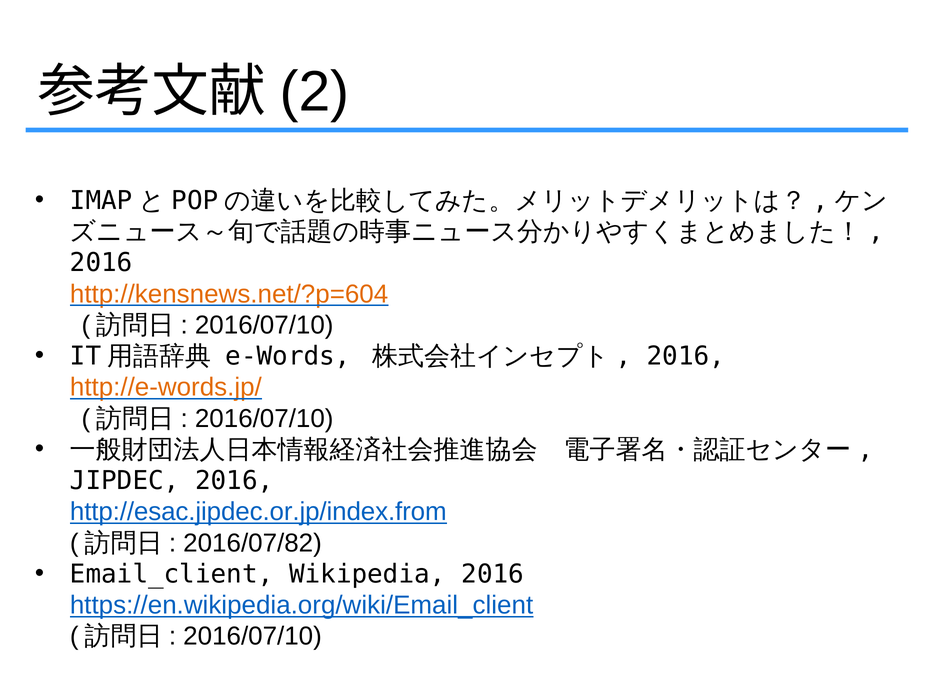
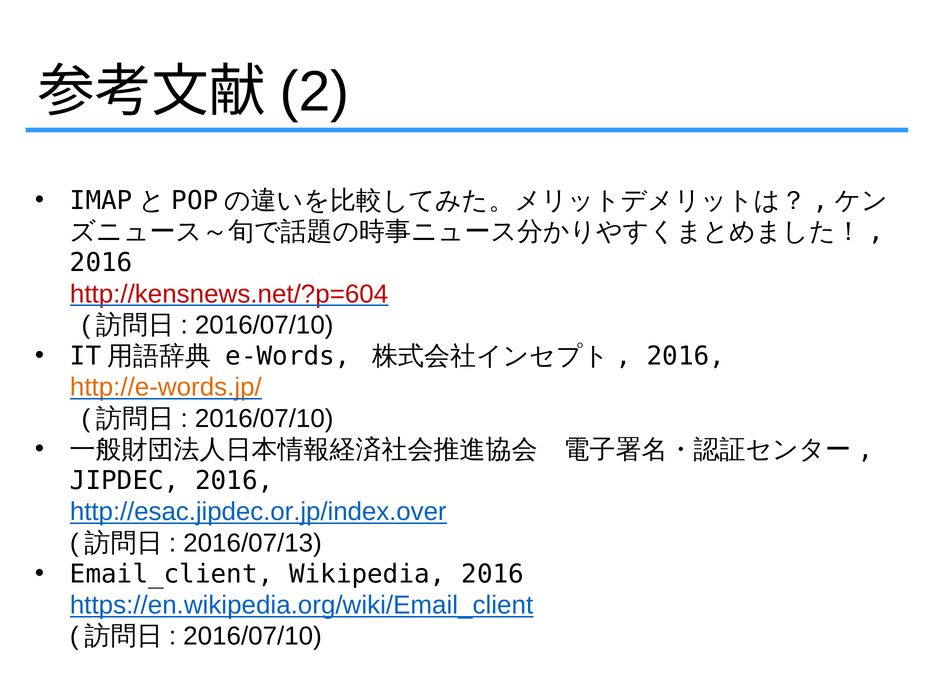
http://kensnews.net/?p=604 colour: orange -> red (229, 294)
http://esac.jipdec.or.jp/index.from: http://esac.jipdec.or.jp/index.from -> http://esac.jipdec.or.jp/index.over (258, 512)
2016/07/82: 2016/07/82 -> 2016/07/13 (253, 543)
